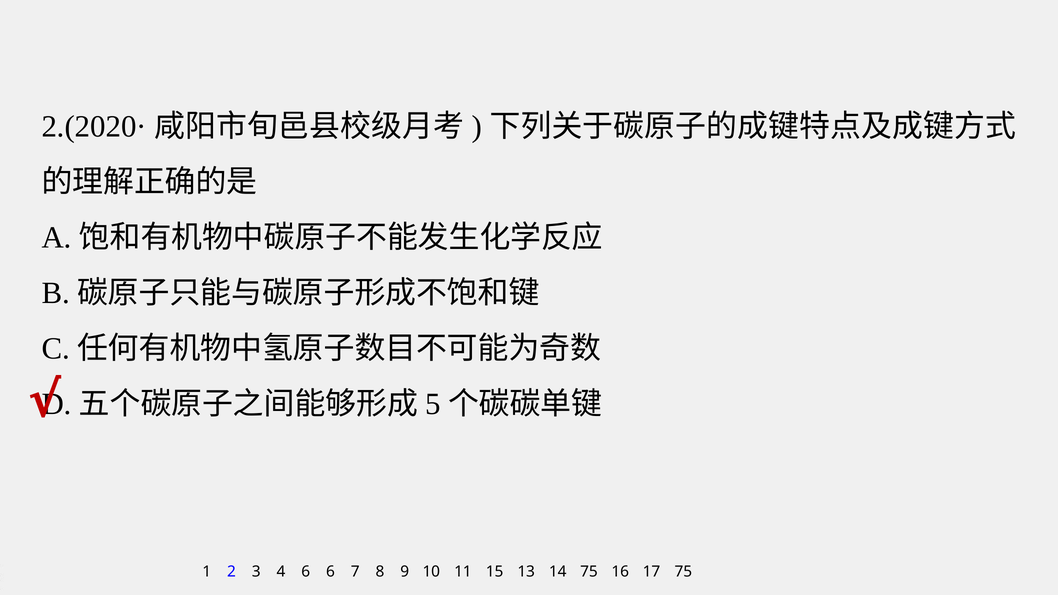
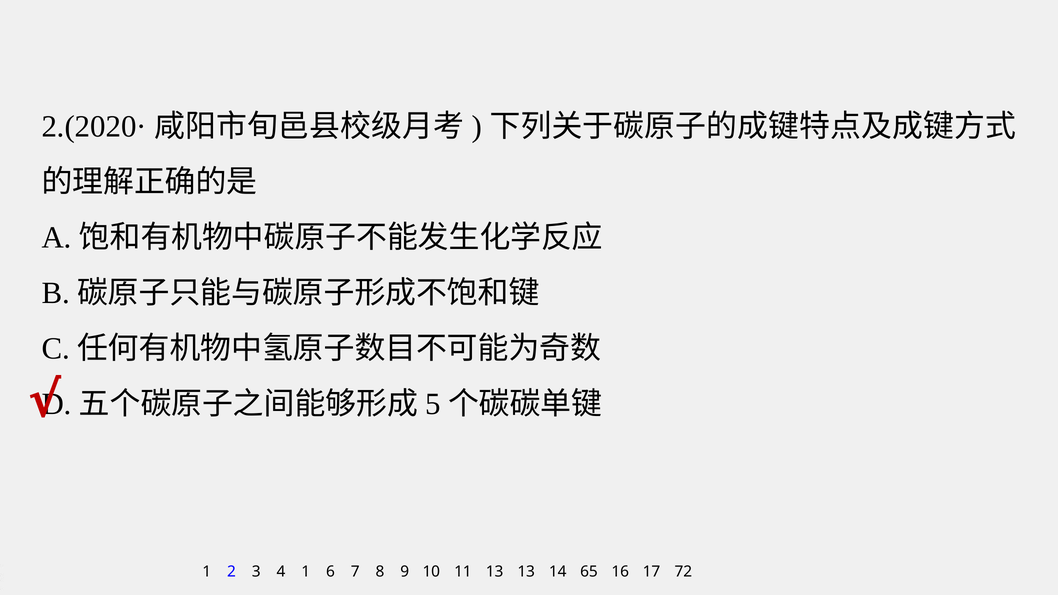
4 6: 6 -> 1 (306, 572)
11 15: 15 -> 13 (495, 572)
14 75: 75 -> 65 (589, 572)
17 75: 75 -> 72 (683, 572)
